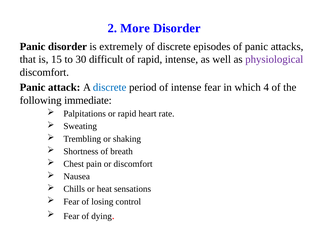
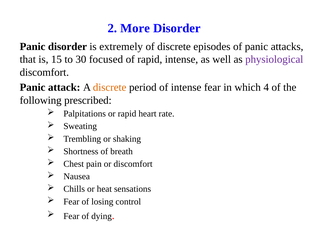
difficult: difficult -> focused (106, 59)
discrete colour: blue -> orange (110, 87)
immediate: immediate -> prescribed (88, 100)
